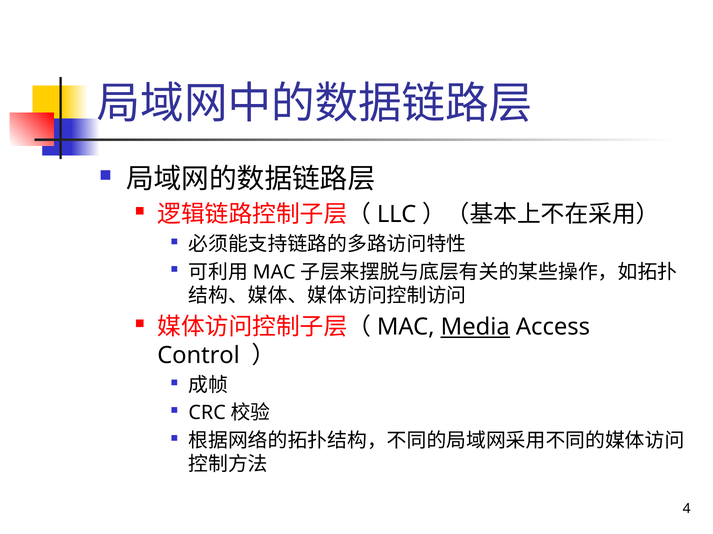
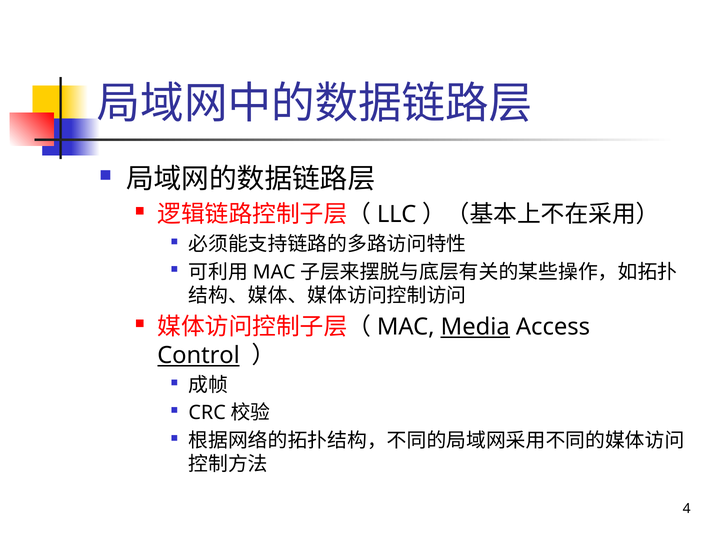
Control underline: none -> present (199, 356)
